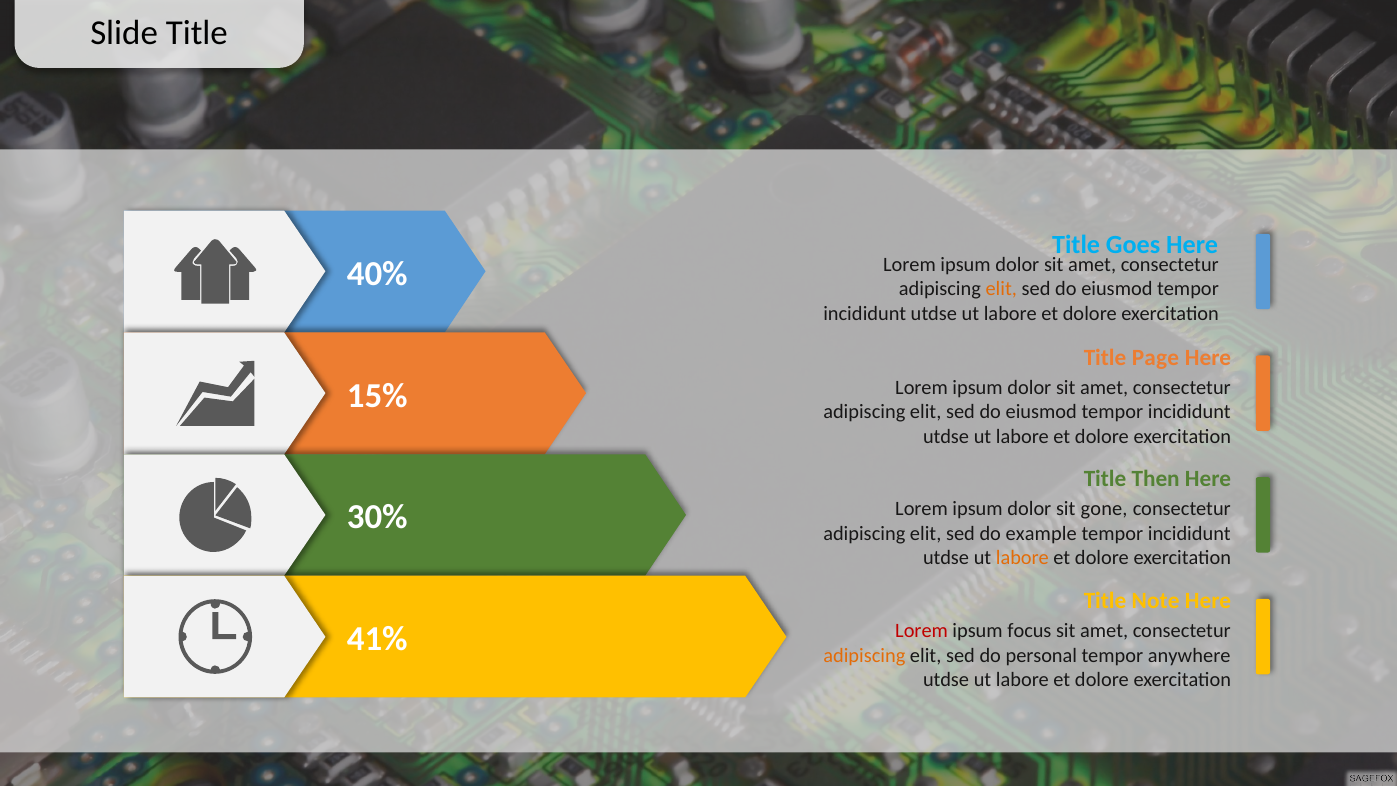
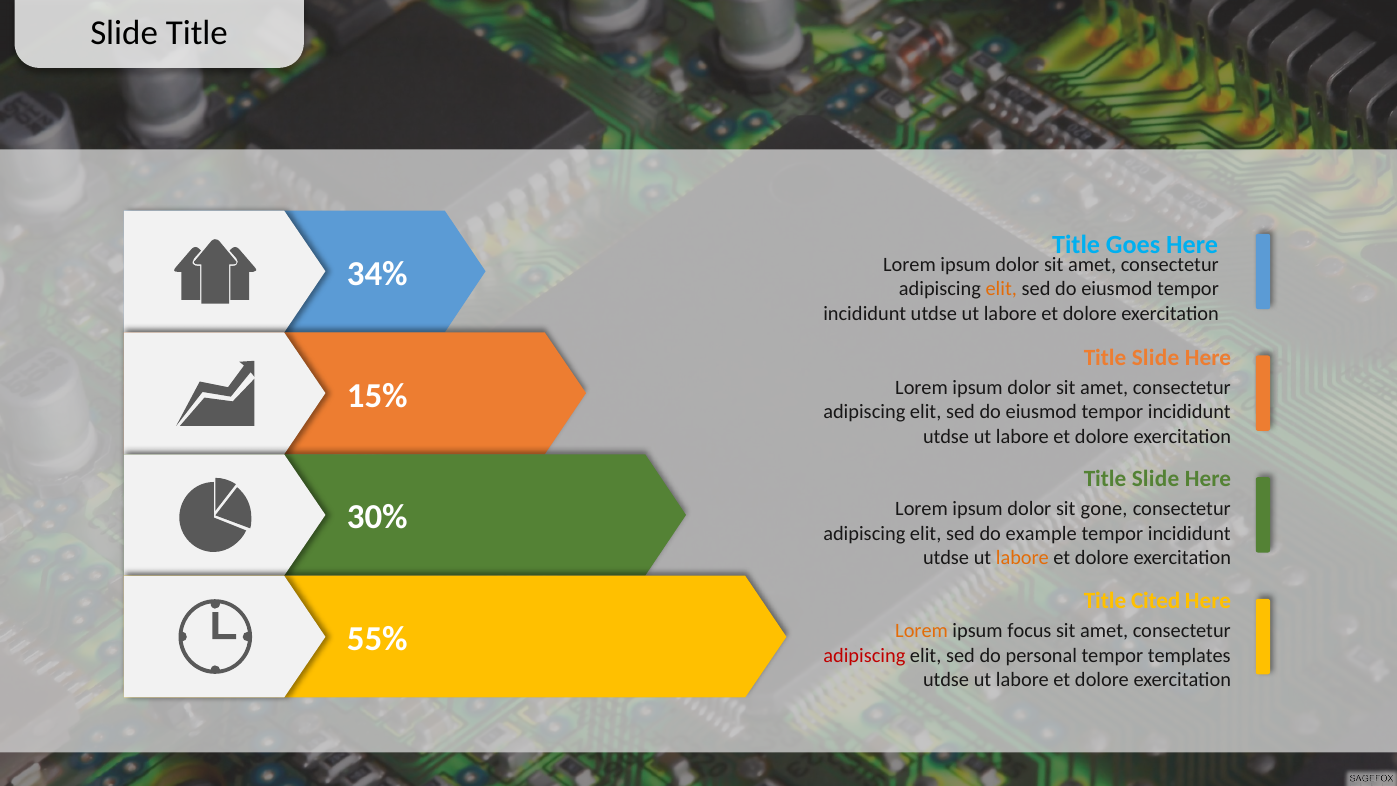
40%: 40% -> 34% (377, 274)
Page: Page -> Slide (1156, 357)
Then: Then -> Slide (1156, 479)
Note: Note -> Cited (1156, 601)
Lorem colour: red -> orange (922, 631)
41%: 41% -> 55% (377, 639)
adipiscing colour: orange -> red (864, 655)
anywhere: anywhere -> templates (1189, 655)
